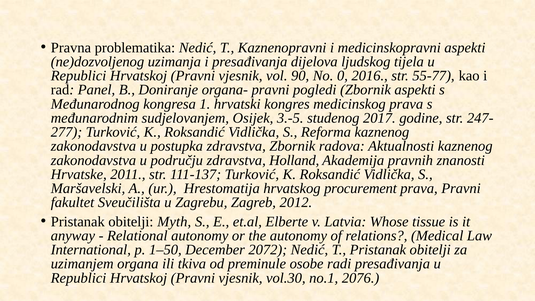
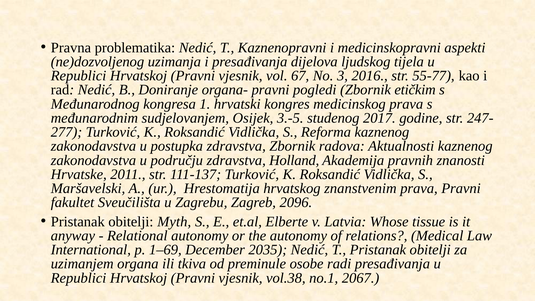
90: 90 -> 67 (300, 76)
0: 0 -> 3 (342, 76)
rad Panel: Panel -> Nedić (96, 90)
Zbornik aspekti: aspekti -> etičkim (415, 90)
procurement: procurement -> znanstvenim (360, 188)
2012: 2012 -> 2096 (296, 202)
1–50: 1–50 -> 1–69 (165, 250)
2072: 2072 -> 2035 (268, 250)
vol.30: vol.30 -> vol.38 (286, 278)
2076: 2076 -> 2067 (361, 278)
